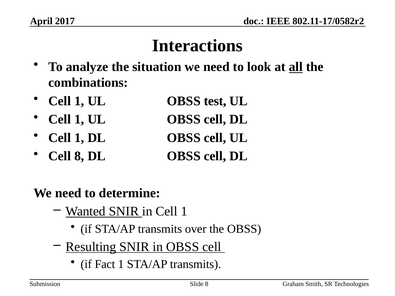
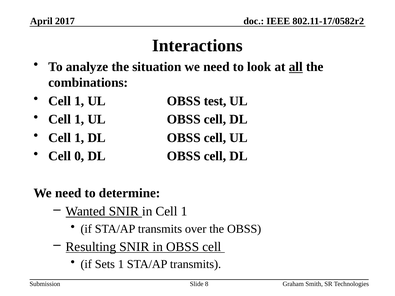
Cell 8: 8 -> 0 (79, 156)
Fact: Fact -> Sets (105, 264)
